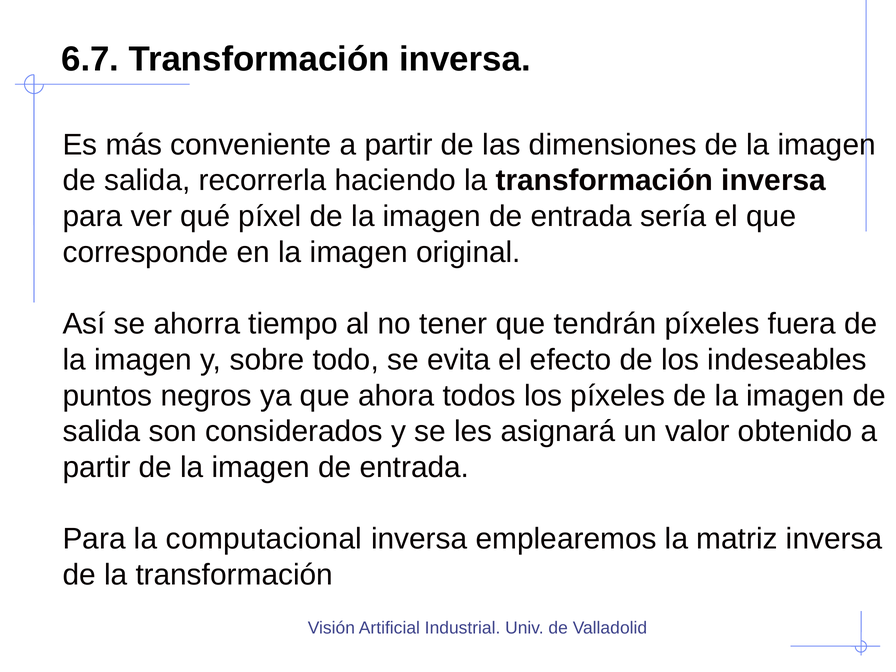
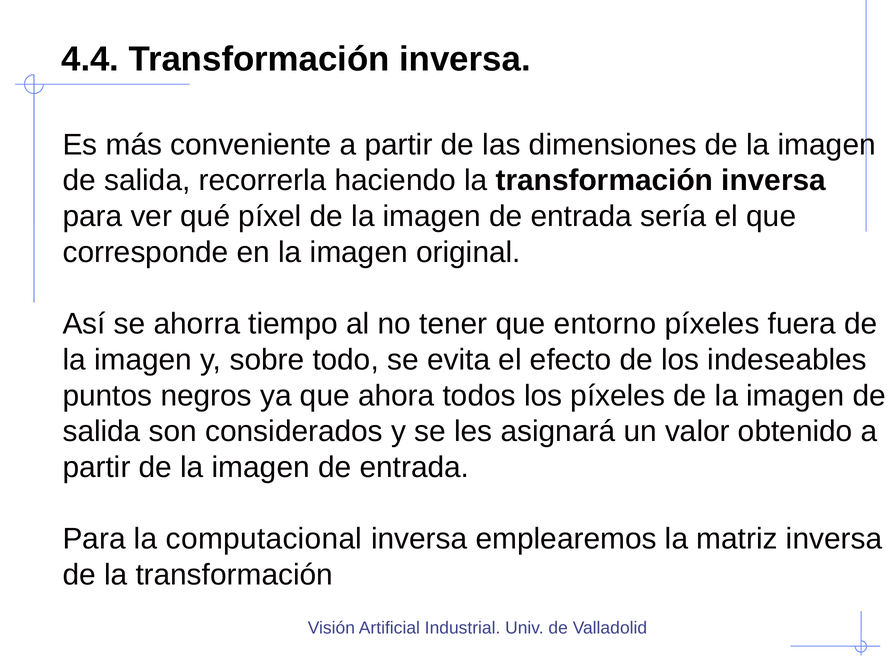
6.7: 6.7 -> 4.4 (90, 59)
tendrán: tendrán -> entorno (605, 324)
